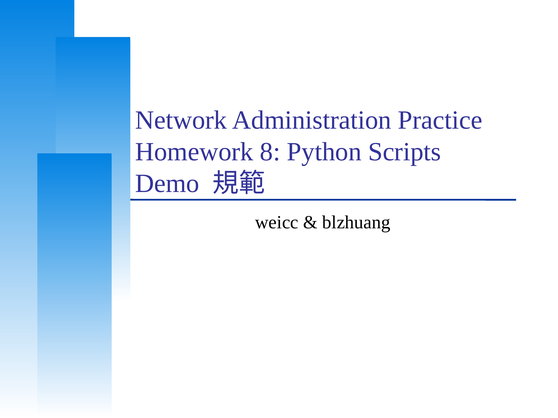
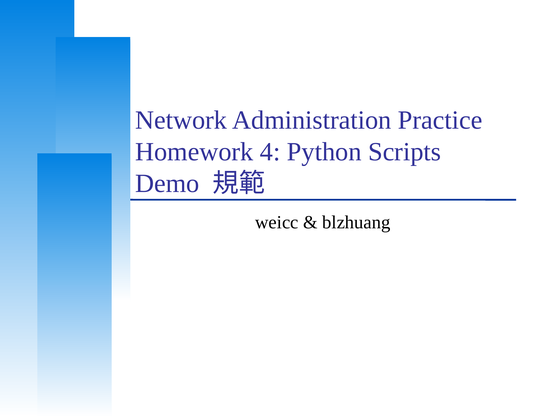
8: 8 -> 4 (270, 152)
